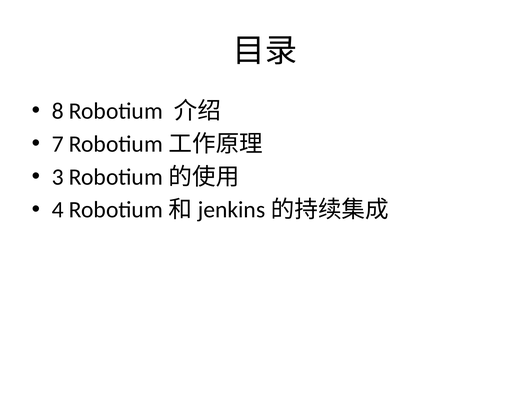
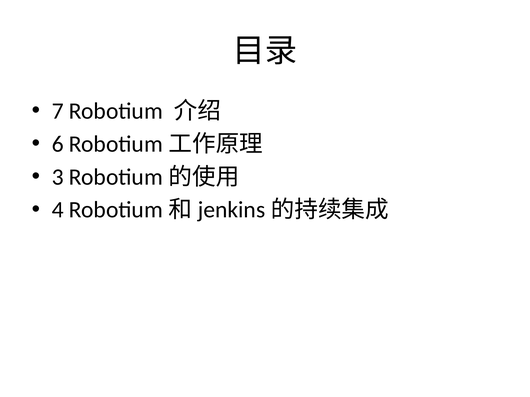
8: 8 -> 7 (58, 111)
7: 7 -> 6 (58, 144)
